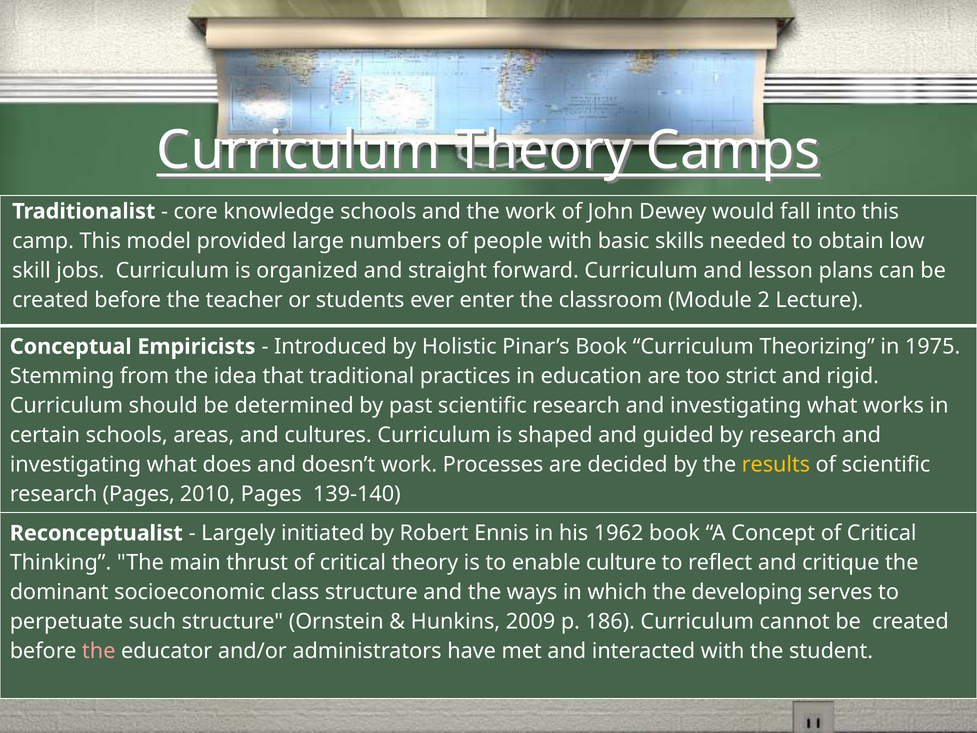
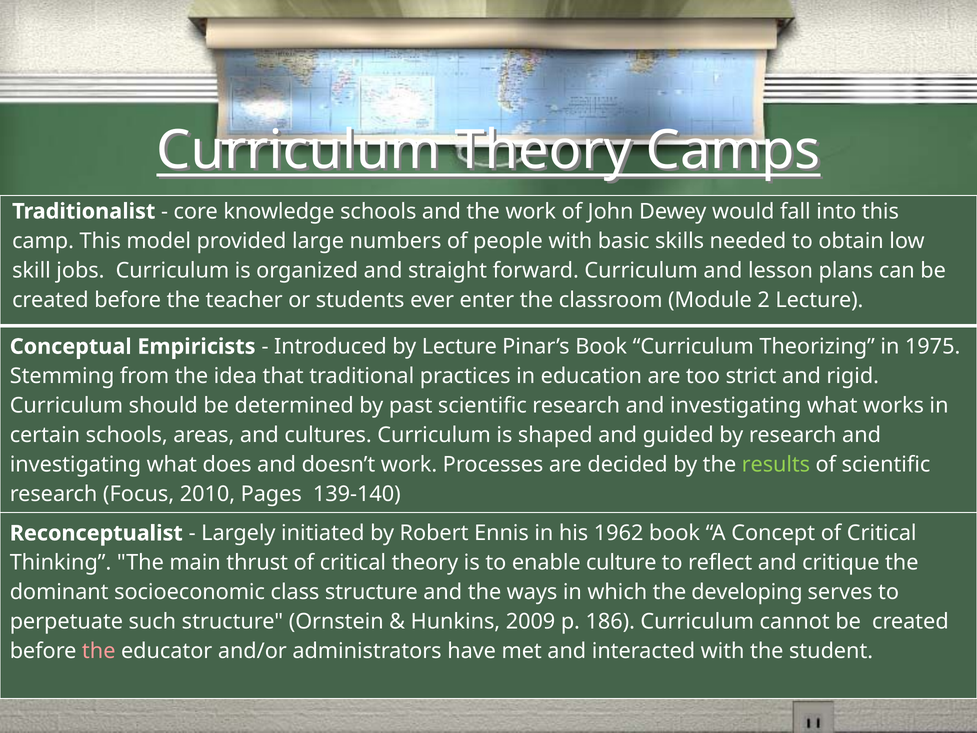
by Holistic: Holistic -> Lecture (459, 346)
results colour: yellow -> light green (776, 464)
research Pages: Pages -> Focus (139, 494)
